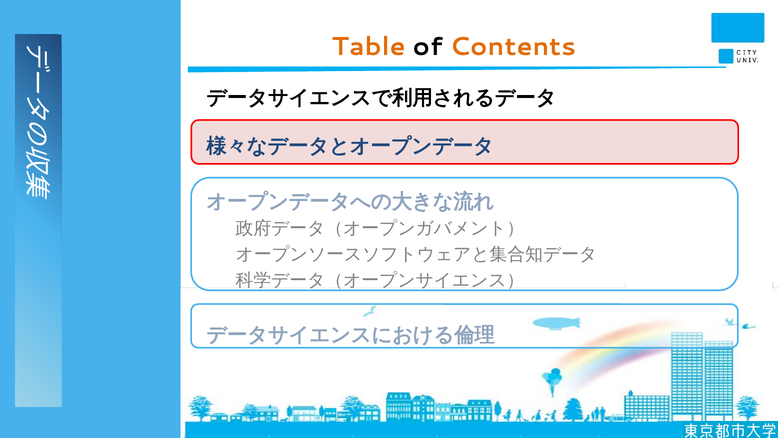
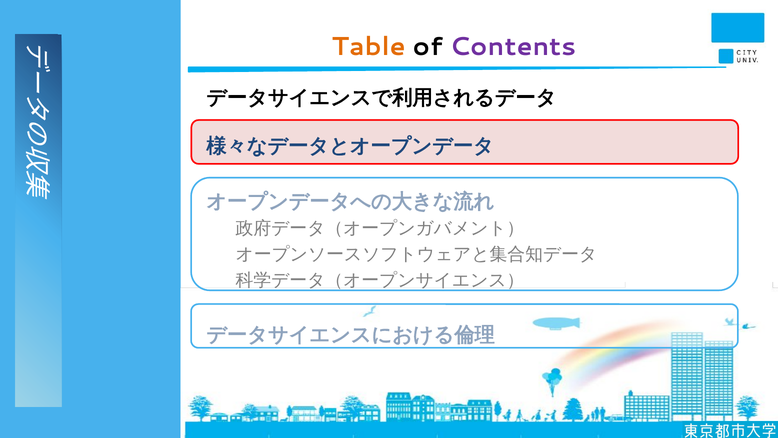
Contents colour: orange -> purple (513, 47)
